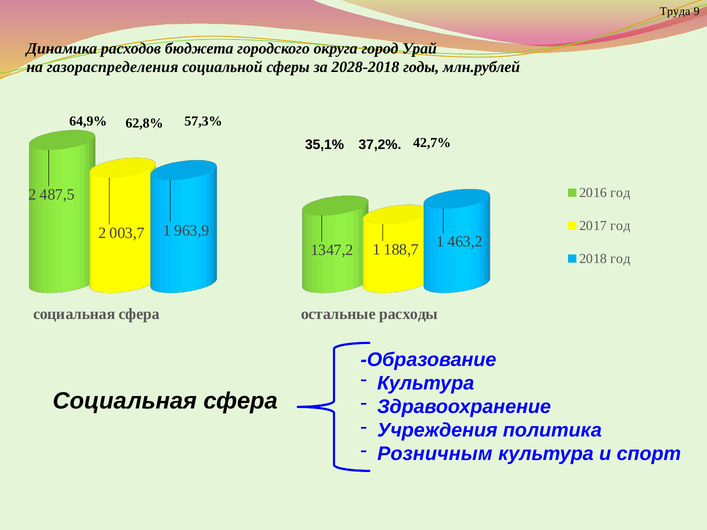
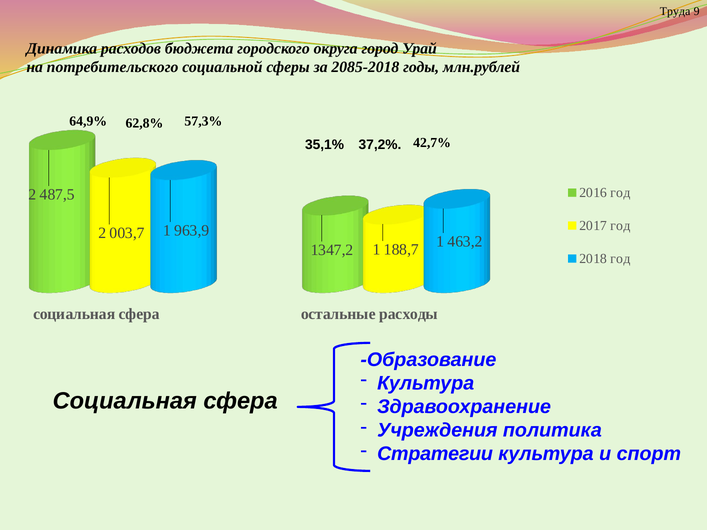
газораспределения: газораспределения -> потребительского (113, 67)
2028-2018: 2028-2018 -> 2085-2018 (365, 67)
Розничным: Розничным -> Стратегии (435, 454)
